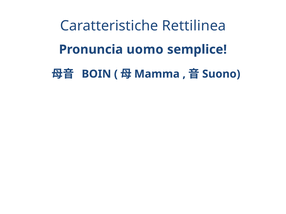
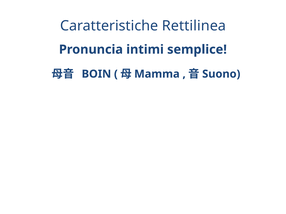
uomo: uomo -> intimi (145, 50)
